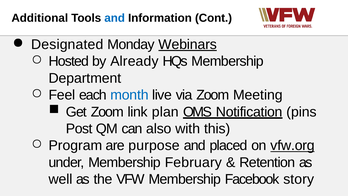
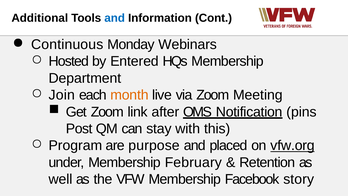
Designated: Designated -> Continuous (67, 44)
Webinars underline: present -> none (188, 44)
Already: Already -> Entered (135, 61)
Feel: Feel -> Join (62, 95)
month colour: blue -> orange (129, 95)
plan: plan -> after (165, 112)
also: also -> stay (159, 129)
